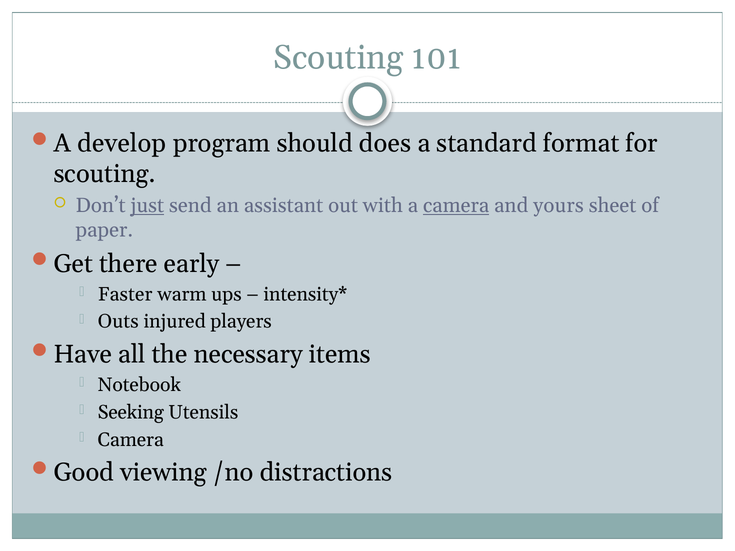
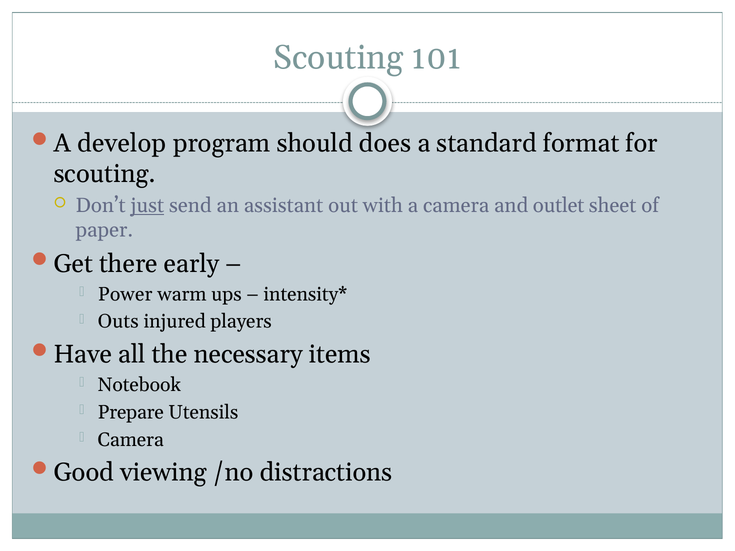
camera underline: present -> none (456, 206)
yours: yours -> outlet (559, 206)
Faster: Faster -> Power (125, 294)
Seeking: Seeking -> Prepare (131, 412)
